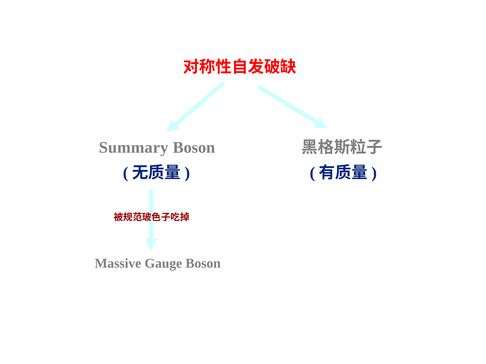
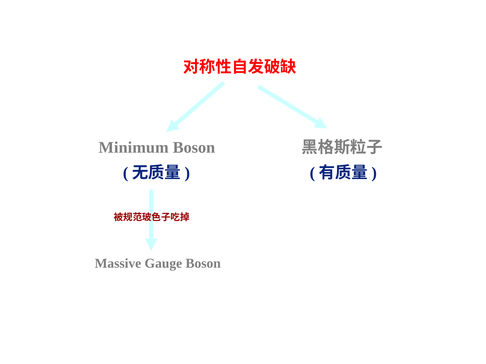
Summary: Summary -> Minimum (134, 148)
